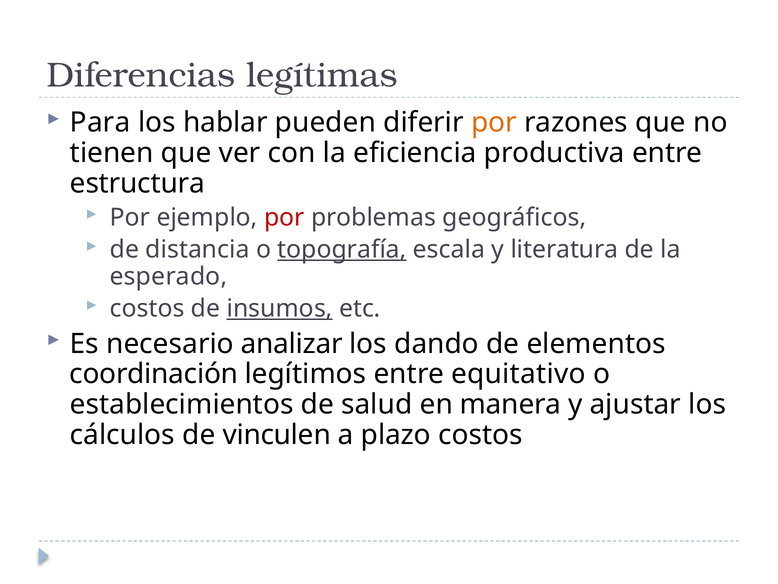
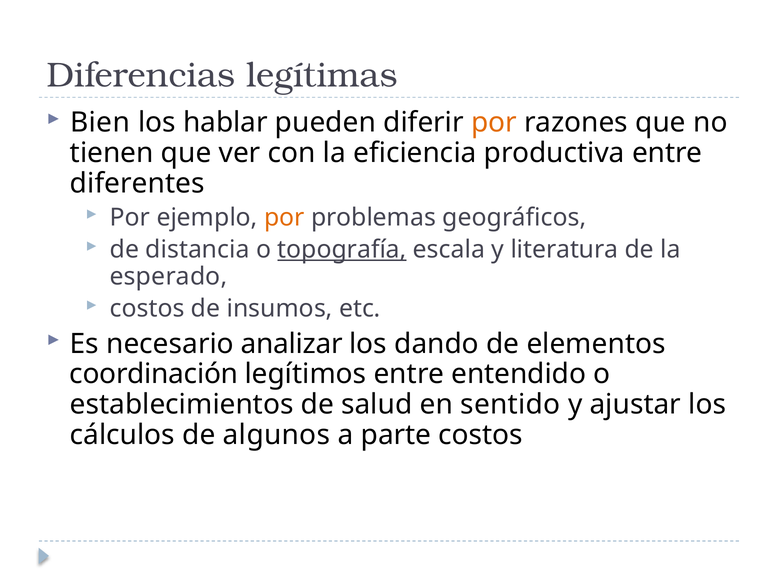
Para: Para -> Bien (100, 123)
estructura: estructura -> diferentes (137, 183)
por colour: red -> orange (284, 217)
insumos underline: present -> none (280, 308)
equitativo: equitativo -> entendido (519, 374)
manera: manera -> sentido (510, 404)
vinculen: vinculen -> algunos (276, 434)
plazo: plazo -> parte (396, 434)
